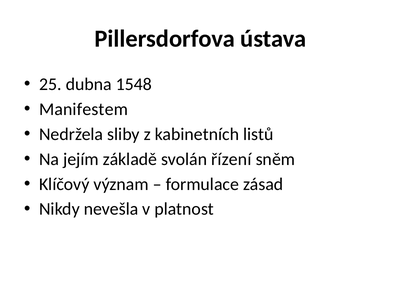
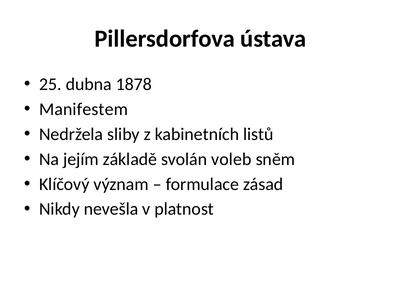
1548: 1548 -> 1878 (134, 84)
řízení: řízení -> voleb (231, 159)
